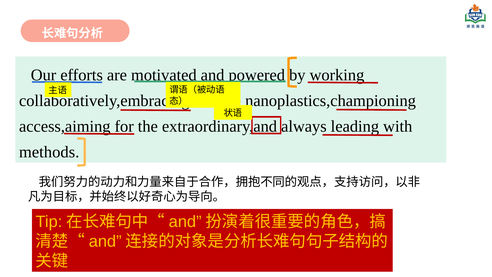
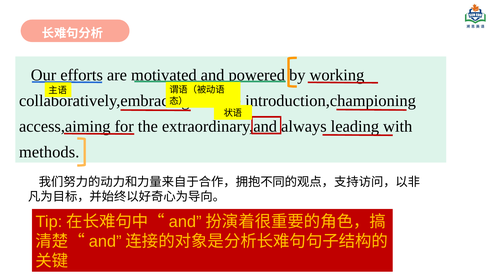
nanoplastics,championing: nanoplastics,championing -> introduction,championing (331, 101)
